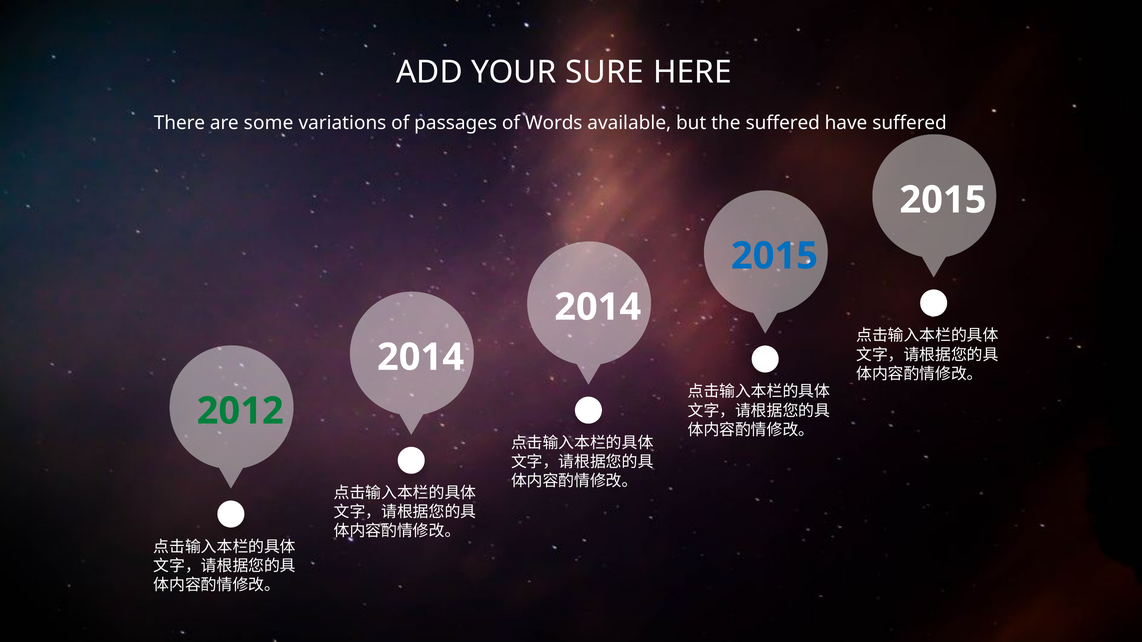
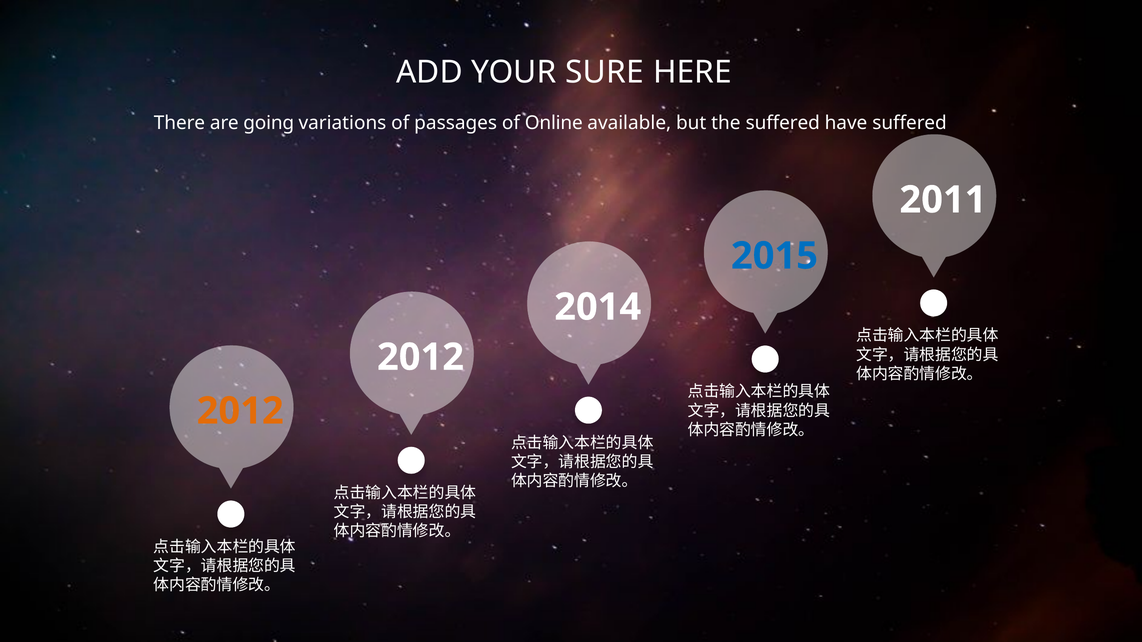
some: some -> going (269, 123)
Words: Words -> Online (554, 123)
2015: 2015 -> 2011 (943, 200)
2014: 2014 -> 2012 (421, 357)
2012 colour: green -> orange (240, 411)
